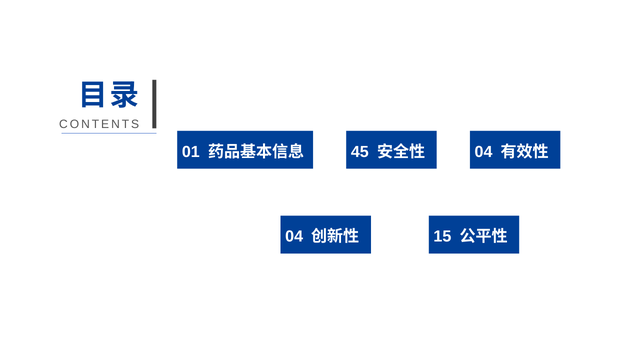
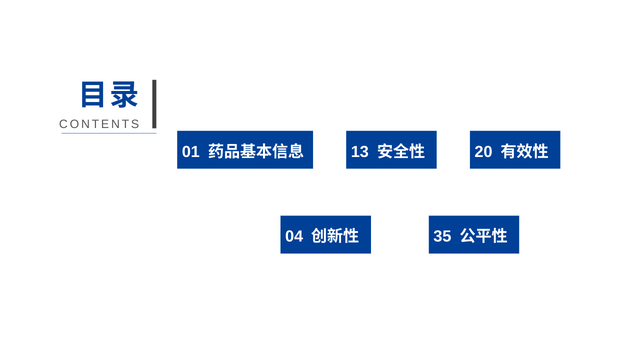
45: 45 -> 13 (360, 152)
04: 04 -> 20 (484, 152)
15: 15 -> 35 (442, 236)
